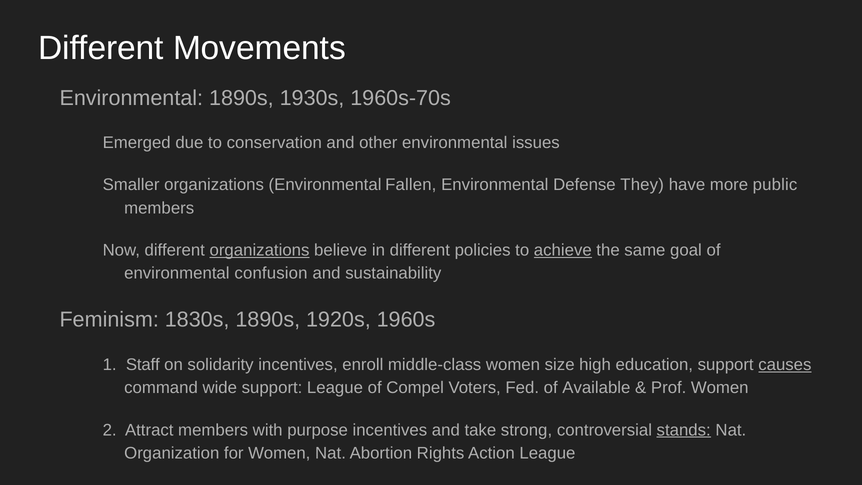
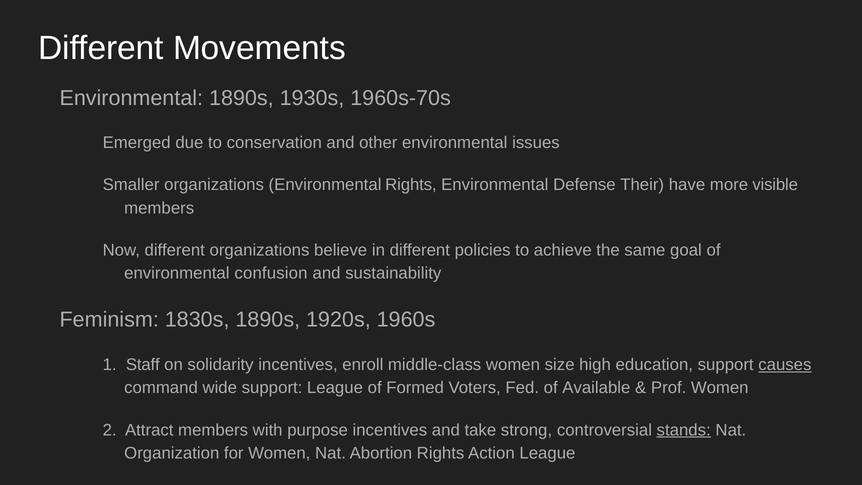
Environmental Fallen: Fallen -> Rights (411, 185)
They: They -> Their (642, 185)
public: public -> visible (775, 185)
organizations underline: present -> none (259, 250)
achieve underline: present -> none (563, 250)
Compel: Compel -> Formed (415, 388)
